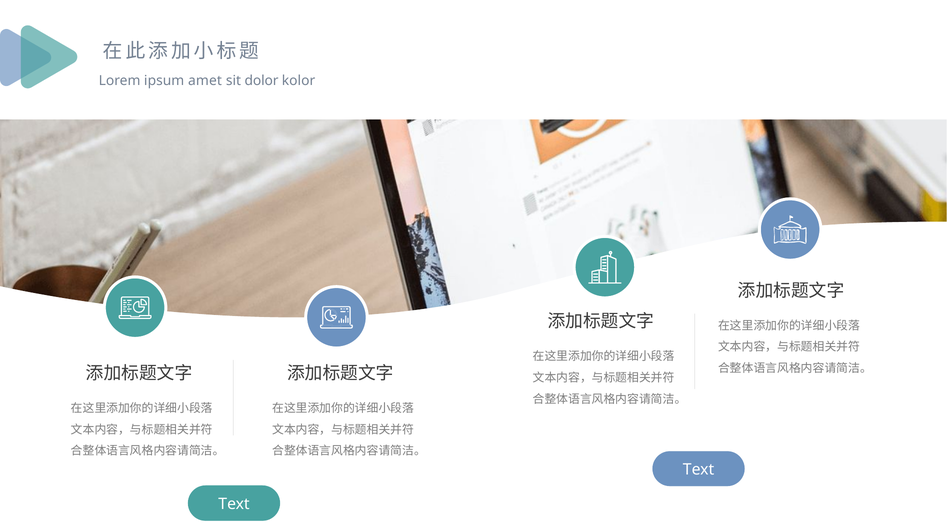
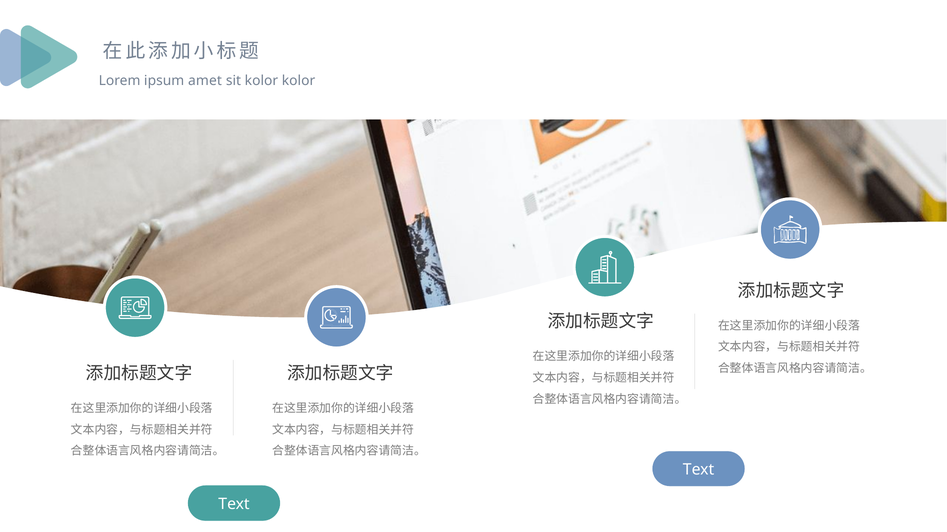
sit dolor: dolor -> kolor (261, 81)
